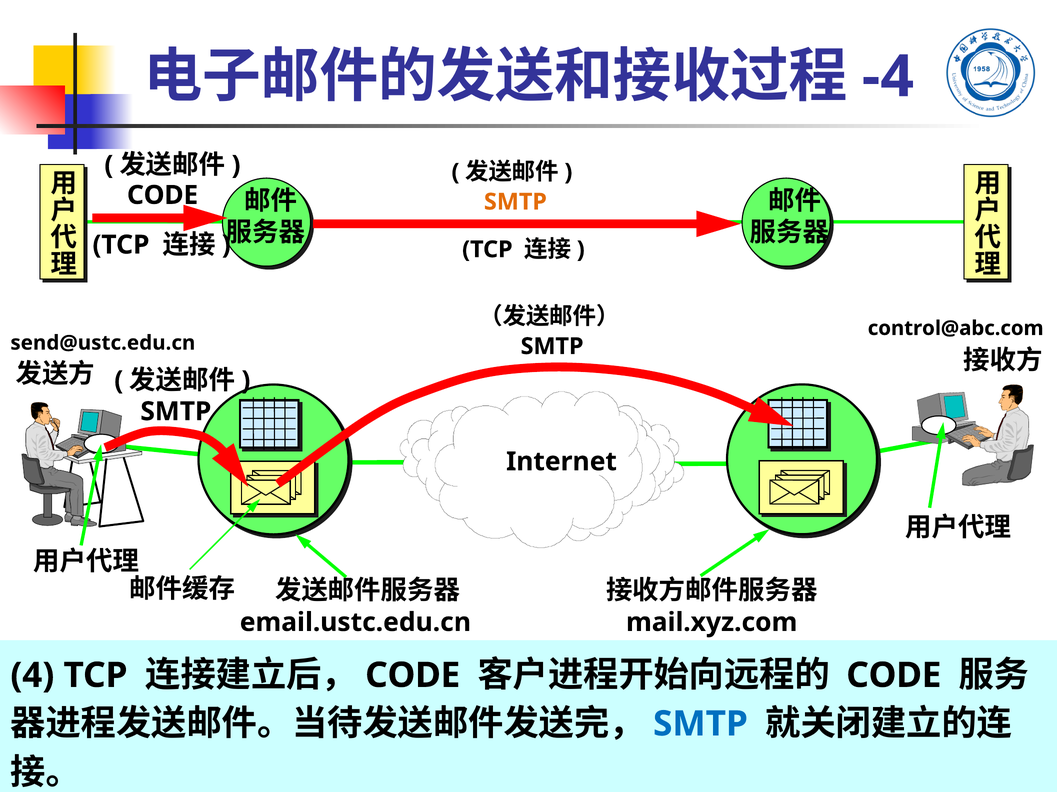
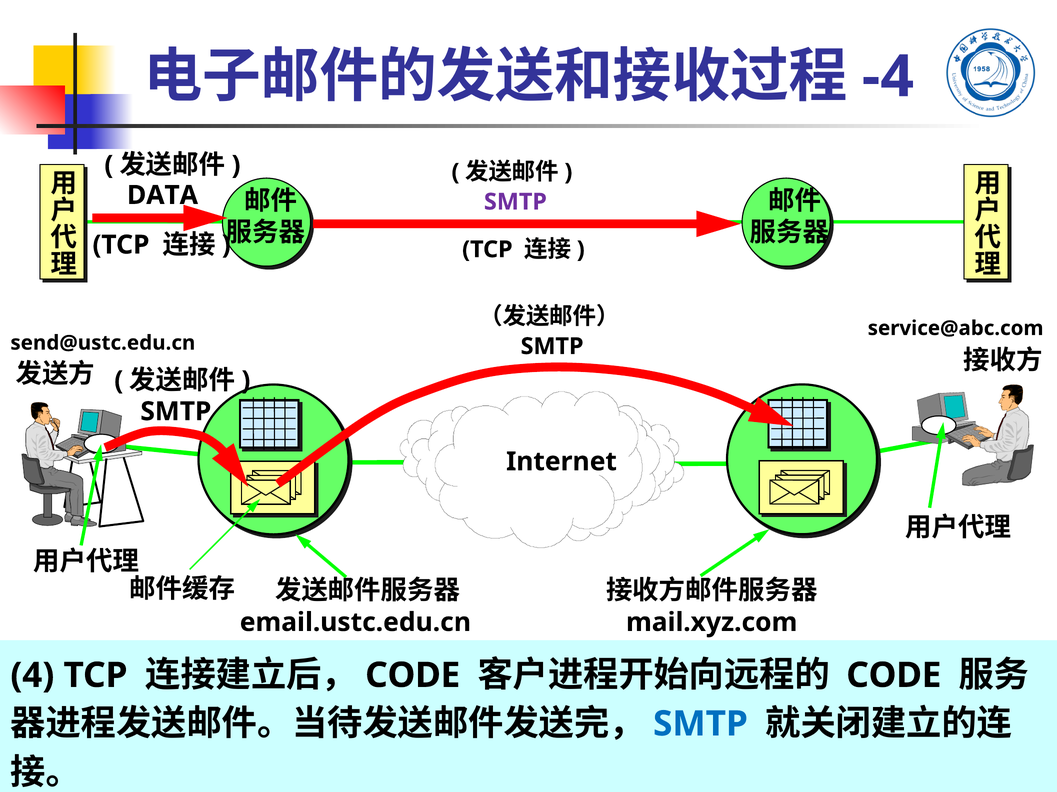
CODE: CODE -> DATA (162, 195)
SMTP colour: orange -> purple (515, 202)
control@abc.com: control@abc.com -> service@abc.com (956, 329)
